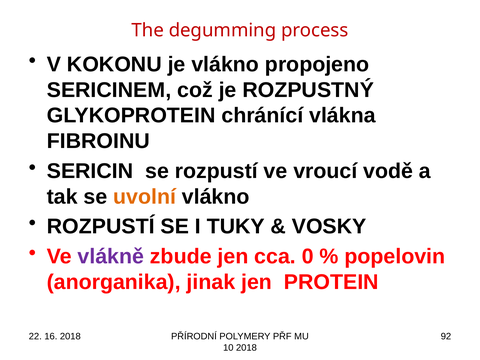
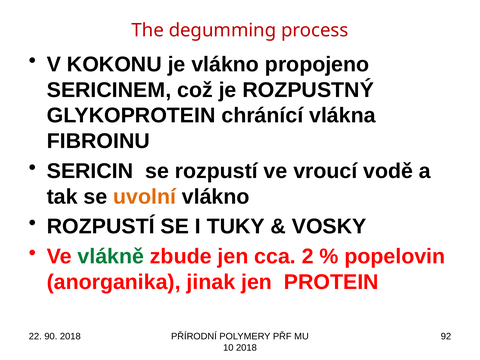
vlákně colour: purple -> green (111, 256)
0: 0 -> 2 (308, 256)
16: 16 -> 90 (51, 336)
